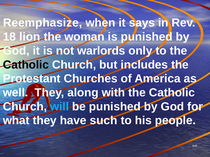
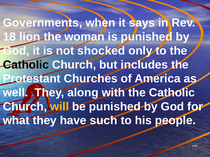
Reemphasize: Reemphasize -> Governments (43, 23)
warlords: warlords -> shocked (101, 51)
will colour: light blue -> yellow (60, 107)
